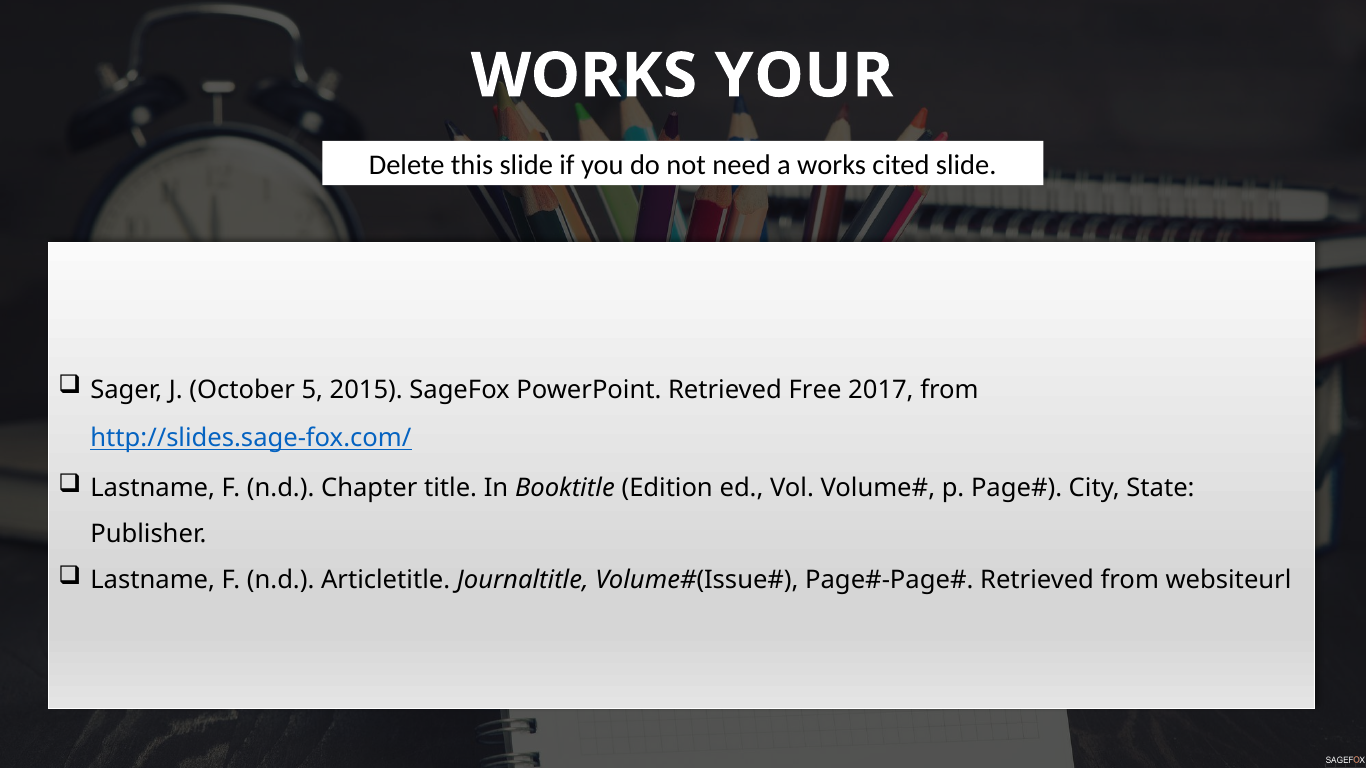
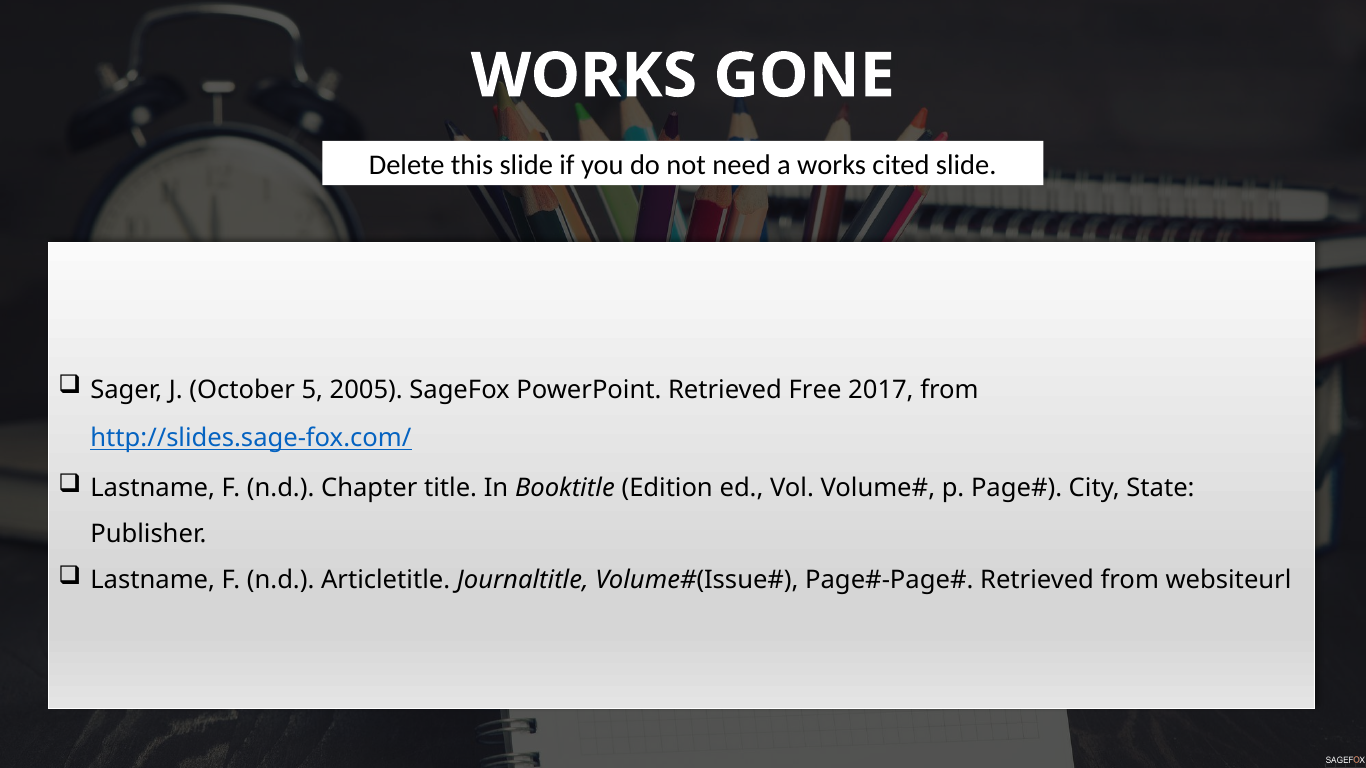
YOUR: YOUR -> GONE (804, 76)
2015: 2015 -> 2005 (366, 390)
